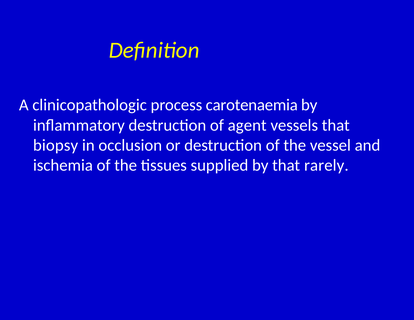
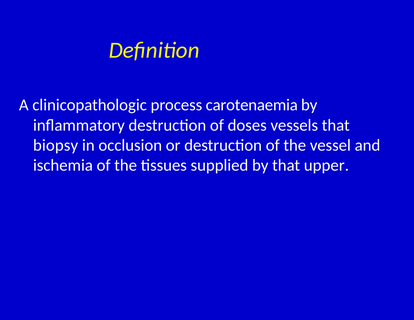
agent: agent -> doses (247, 125)
rarely: rarely -> upper (326, 165)
